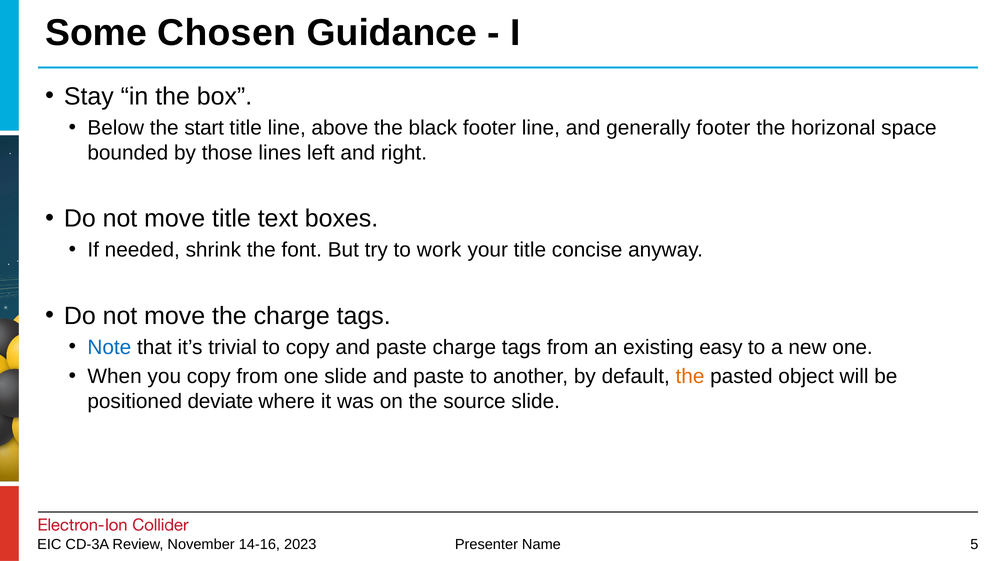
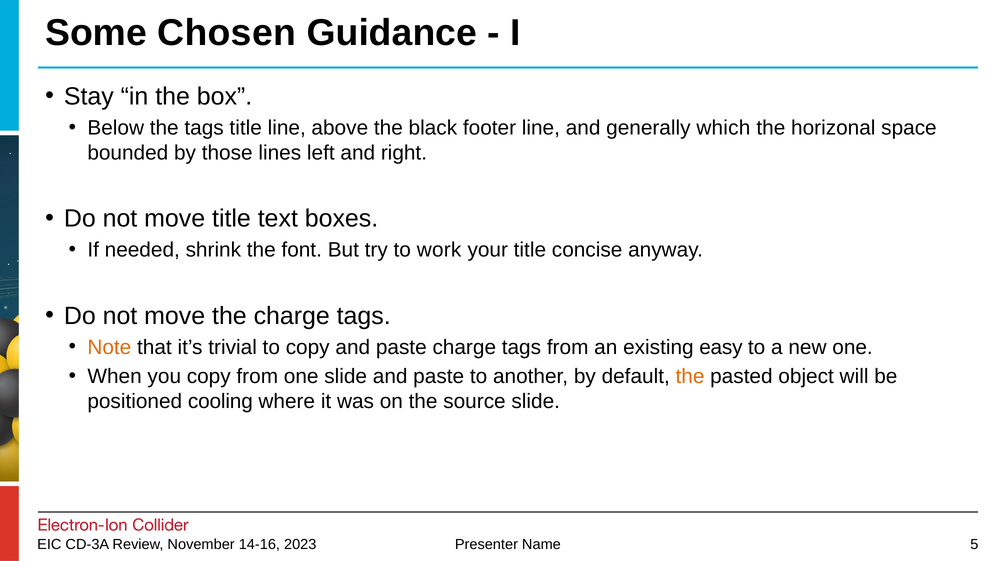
the start: start -> tags (204, 128)
generally footer: footer -> which (723, 128)
Note colour: blue -> orange (109, 347)
deviate: deviate -> cooling (220, 401)
